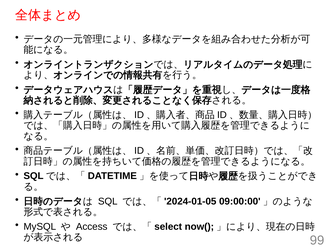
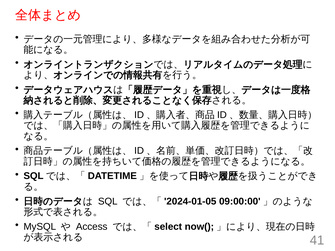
99: 99 -> 41 (317, 240)
